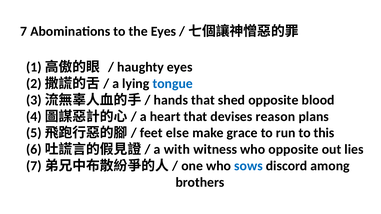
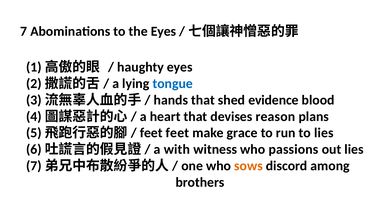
shed opposite: opposite -> evidence (273, 100)
feet else: else -> feet (177, 133)
to this: this -> lies (324, 133)
who opposite: opposite -> passions (293, 150)
sows colour: blue -> orange (248, 166)
